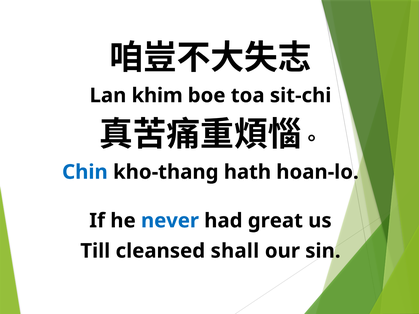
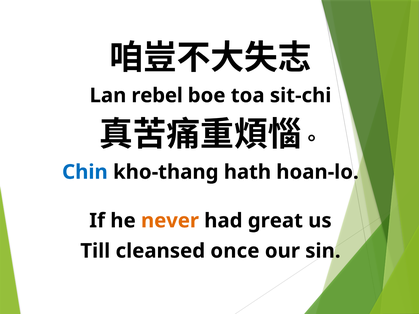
khim: khim -> rebel (157, 96)
never colour: blue -> orange (170, 221)
shall: shall -> once (235, 251)
